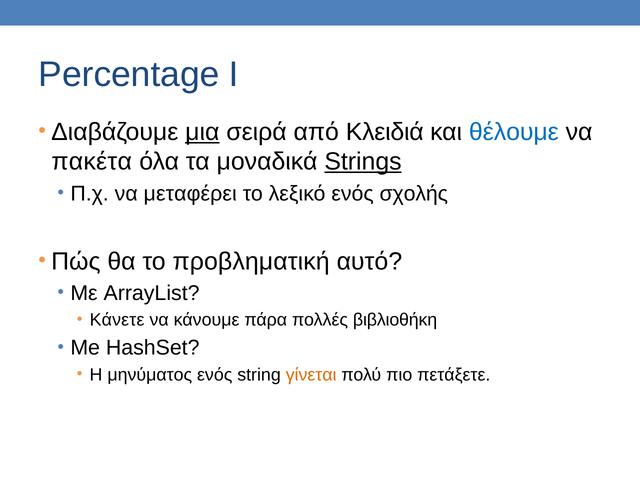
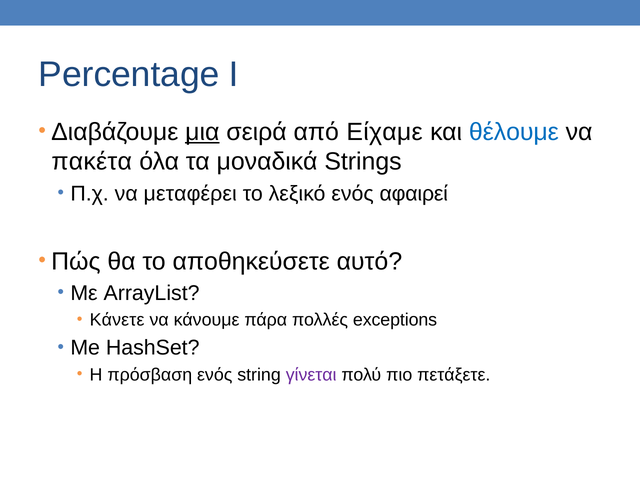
Κλειδιά: Κλειδιά -> Είχαμε (385, 132)
Strings underline: present -> none (363, 162)
σχολής: σχολής -> αφαιρεί (414, 194)
προβληματική: προβληματική -> αποθηκεύσετε (251, 261)
βιβλιοθήκη: βιβλιοθήκη -> exceptions (395, 320)
μηνύματος: μηνύματος -> πρόσβαση (150, 375)
γίνεται colour: orange -> purple (311, 375)
